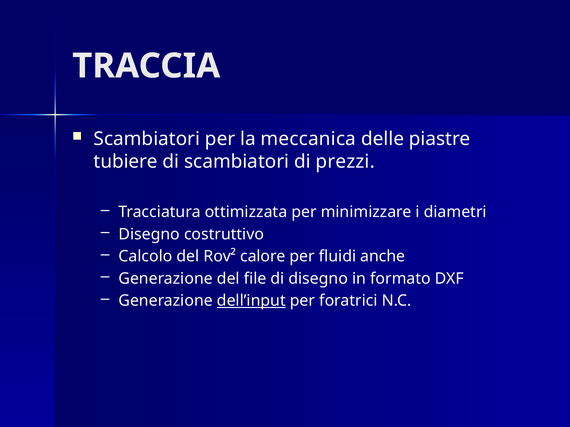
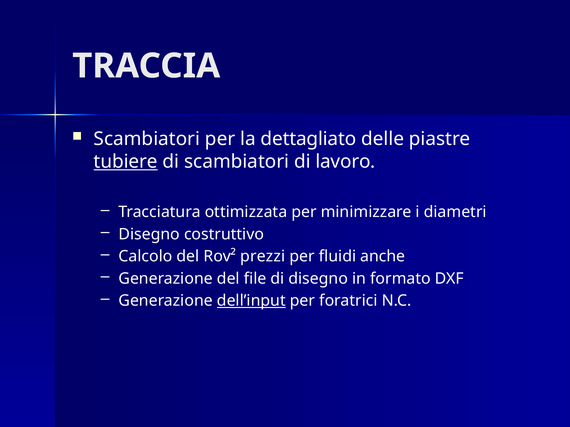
meccanica: meccanica -> dettagliato (308, 139)
tubiere underline: none -> present (126, 162)
prezzi: prezzi -> lavoro (345, 162)
calore: calore -> prezzi (263, 257)
